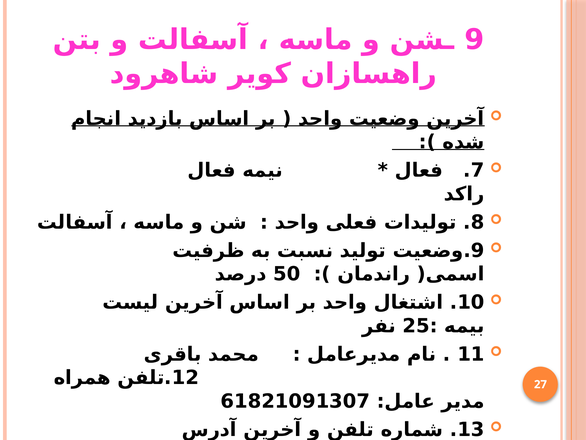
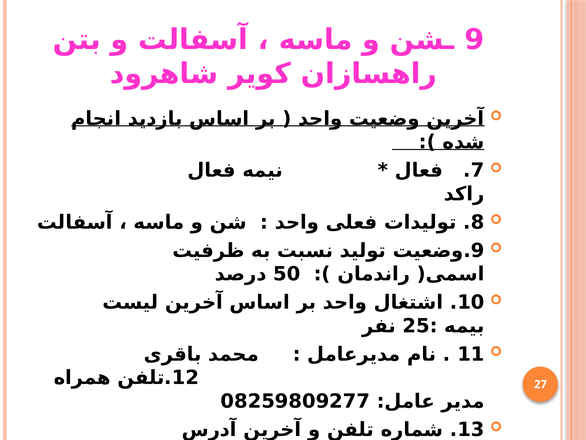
61821091307: 61821091307 -> 08259809277 (295, 401)
